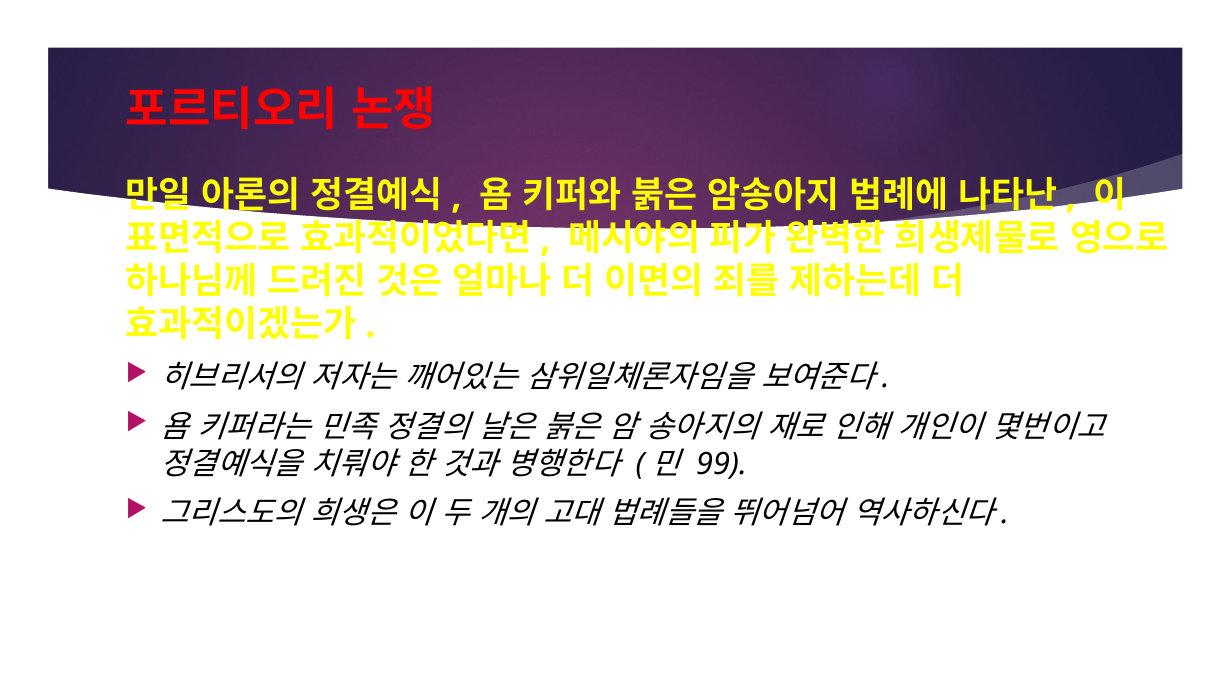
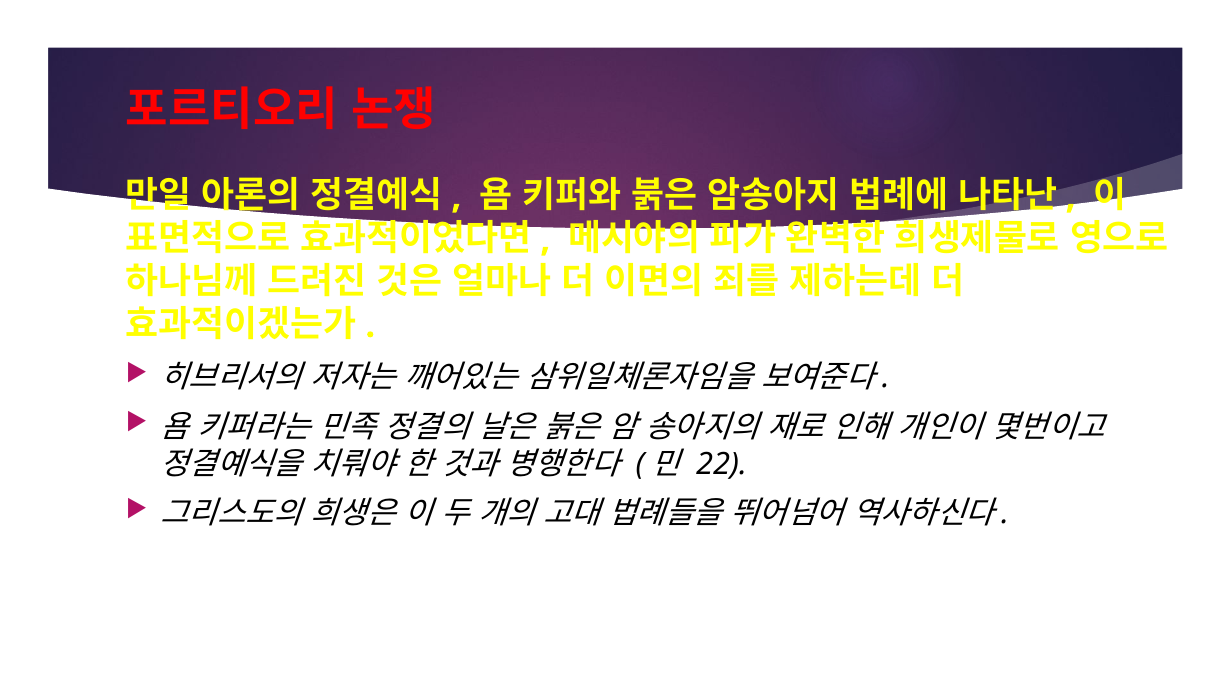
99: 99 -> 22 (722, 464)
